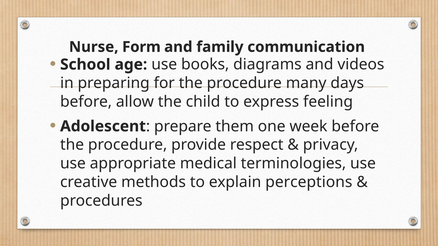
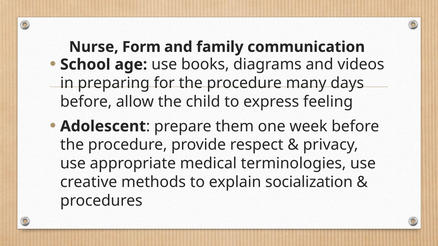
perceptions: perceptions -> socialization (309, 182)
